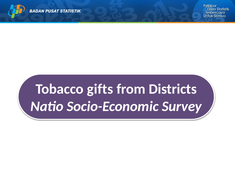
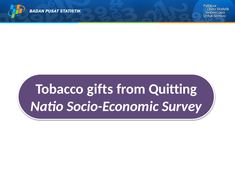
Districts: Districts -> Quitting (173, 89)
